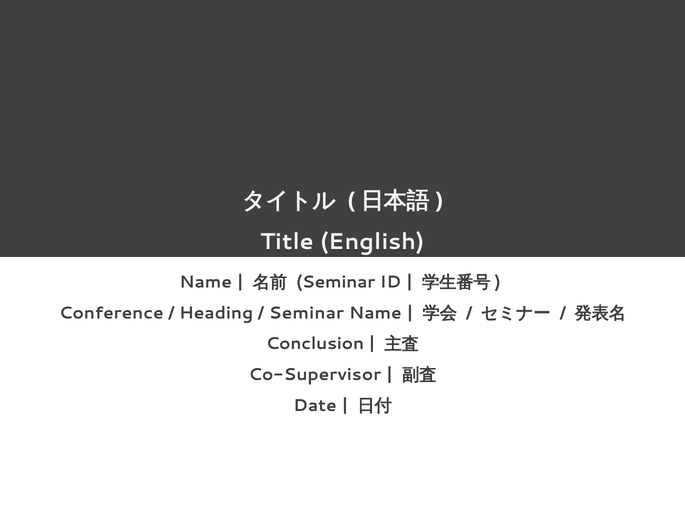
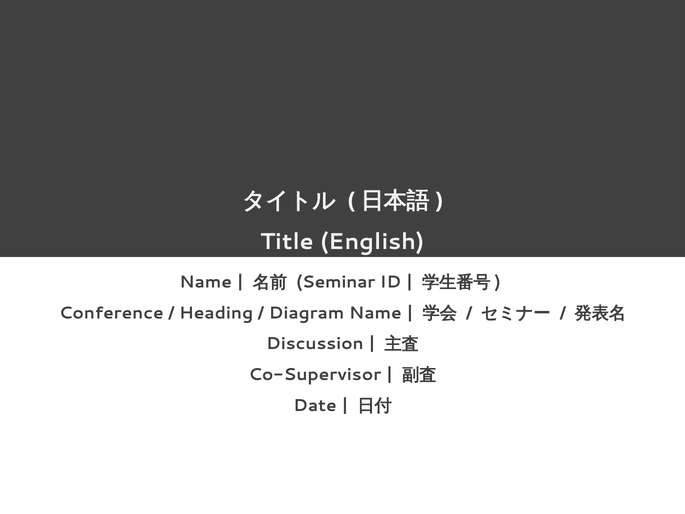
Seminar: Seminar -> Diagram (307, 313)
Conclusion: Conclusion -> Discussion (315, 344)
